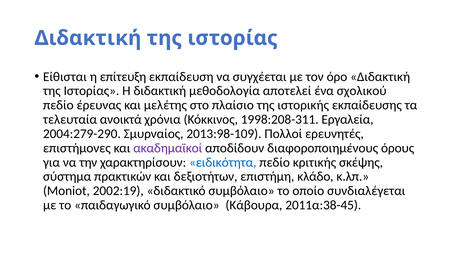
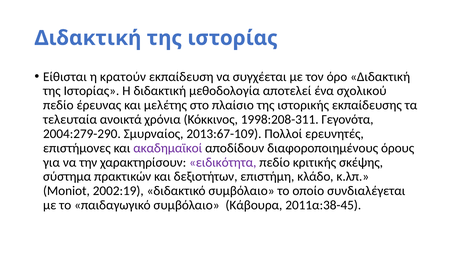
επίτευξη: επίτευξη -> κρατούν (123, 77)
Εργαλεία: Εργαλεία -> Γεγονότα (347, 119)
2013:98-109: 2013:98-109 -> 2013:67-109 (224, 134)
ειδικότητα colour: blue -> purple (223, 162)
